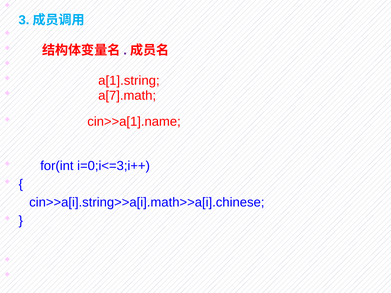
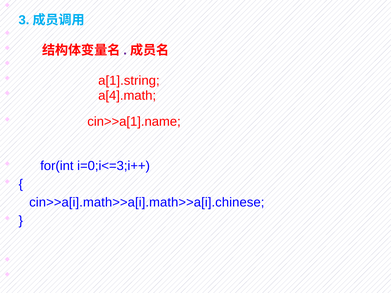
a[7].math: a[7].math -> a[4].math (127, 96)
cin>>a[i].string>>a[i].math>>a[i].chinese: cin>>a[i].string>>a[i].math>>a[i].chinese -> cin>>a[i].math>>a[i].math>>a[i].chinese (147, 203)
